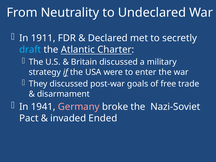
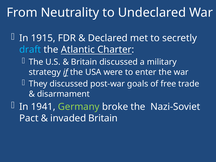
1911: 1911 -> 1915 (43, 38)
Germany colour: pink -> light green (79, 107)
invaded Ended: Ended -> Britain (103, 118)
